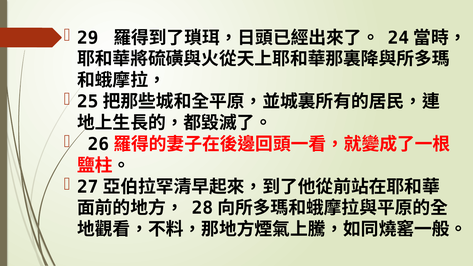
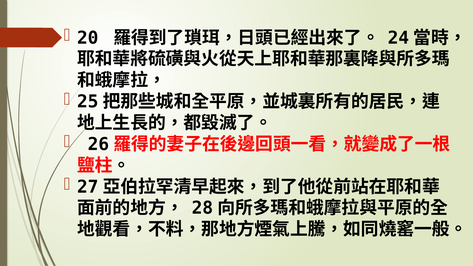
29: 29 -> 20 (88, 38)
